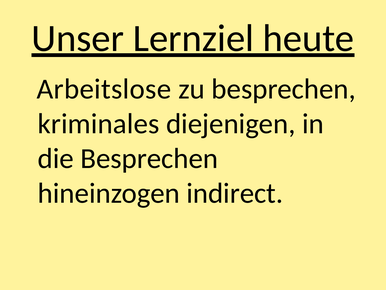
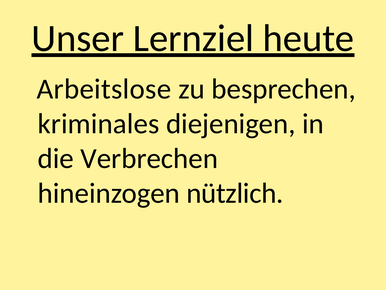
die Besprechen: Besprechen -> Verbrechen (149, 158)
indirect: indirect -> nützlich (235, 193)
